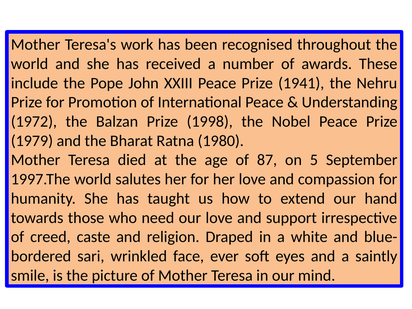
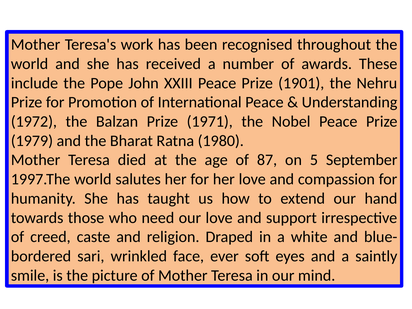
1941: 1941 -> 1901 (301, 83)
1998: 1998 -> 1971 (210, 122)
